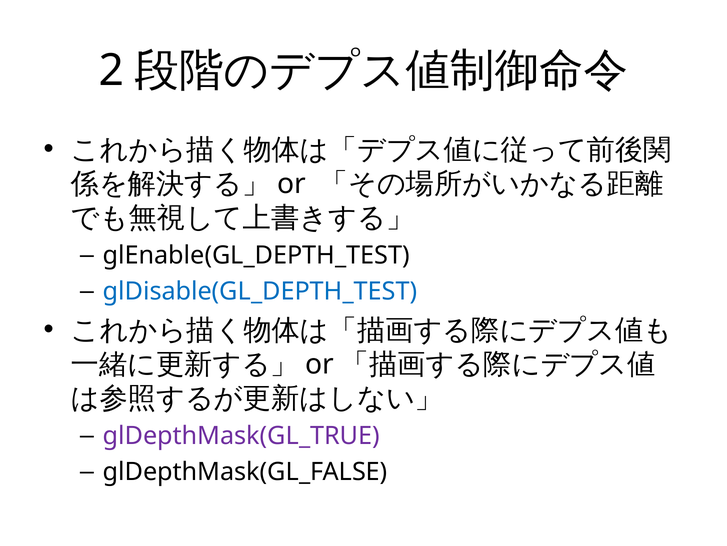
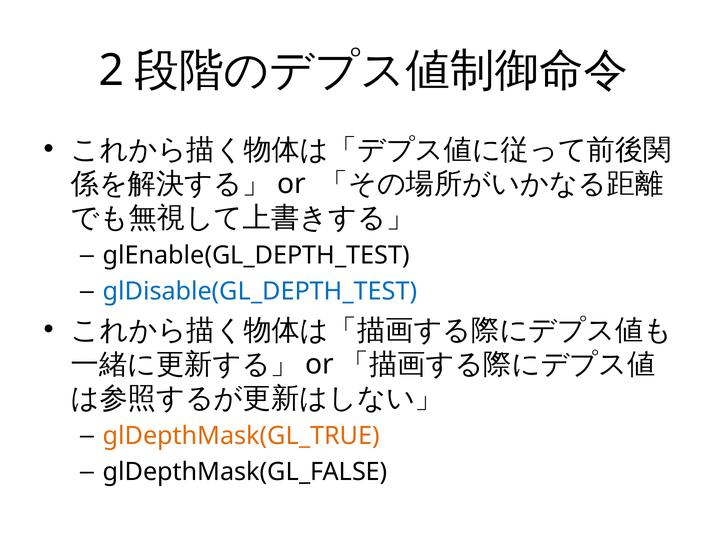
glDepthMask(GL_TRUE colour: purple -> orange (241, 435)
